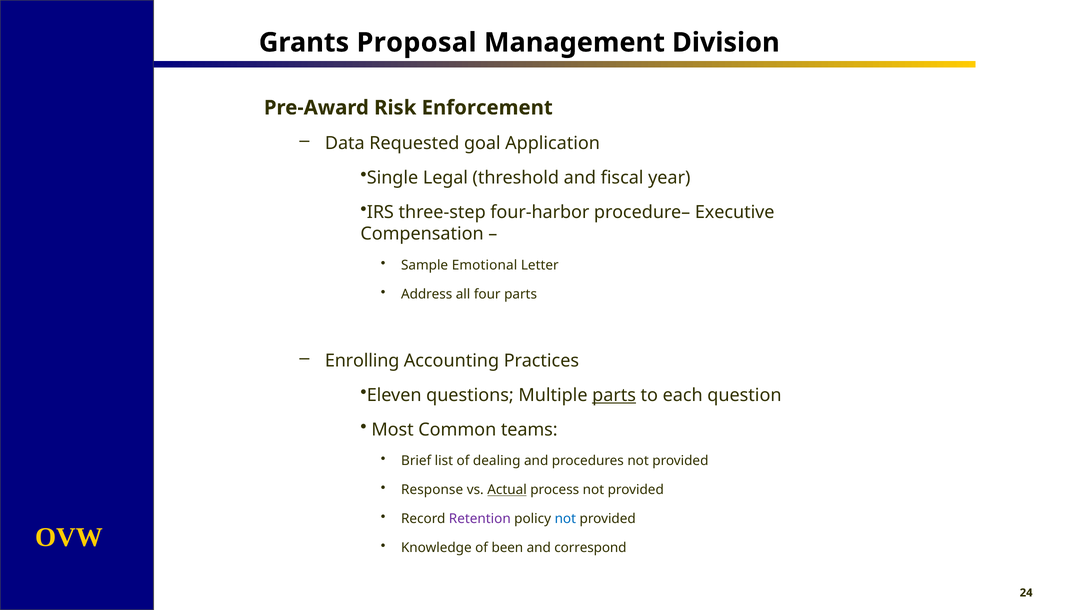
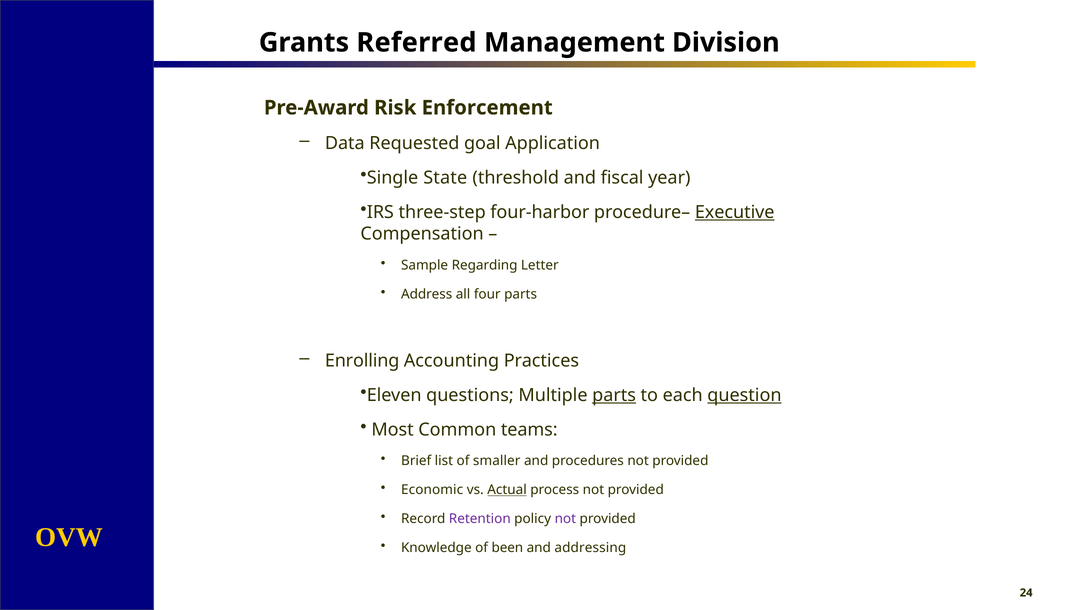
Proposal: Proposal -> Referred (416, 43)
Legal: Legal -> State (445, 178)
Executive underline: none -> present (735, 212)
Emotional: Emotional -> Regarding (485, 265)
question underline: none -> present (744, 395)
dealing: dealing -> smaller (497, 461)
Response: Response -> Economic (432, 490)
not colour: blue -> purple (565, 519)
correspond: correspond -> addressing (590, 548)
